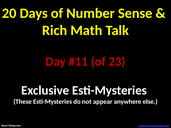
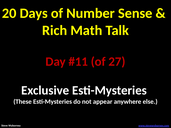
23: 23 -> 27 (117, 62)
